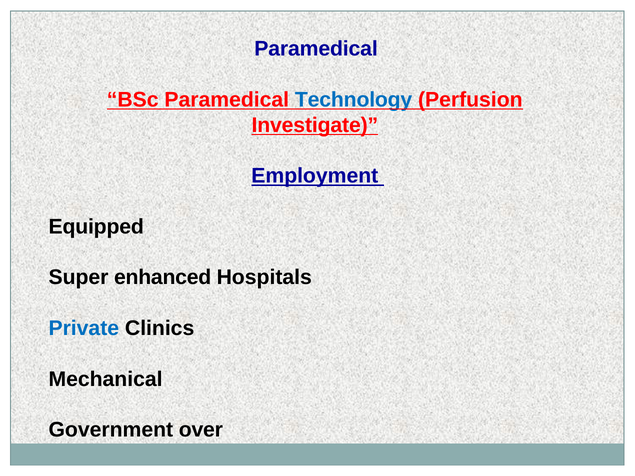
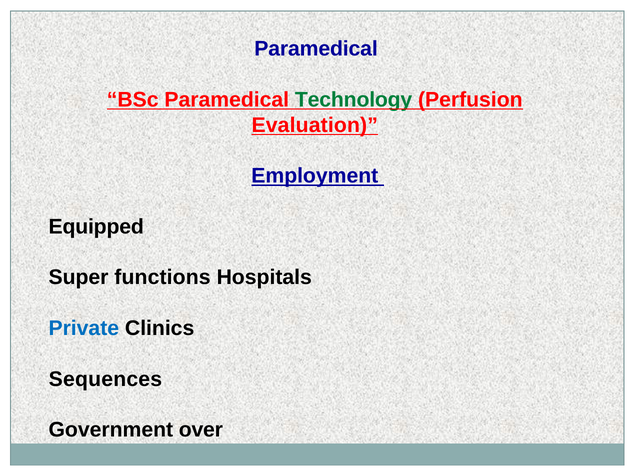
Technology colour: blue -> green (354, 100)
Investigate: Investigate -> Evaluation (315, 125)
enhanced: enhanced -> functions (162, 278)
Mechanical: Mechanical -> Sequences (105, 379)
